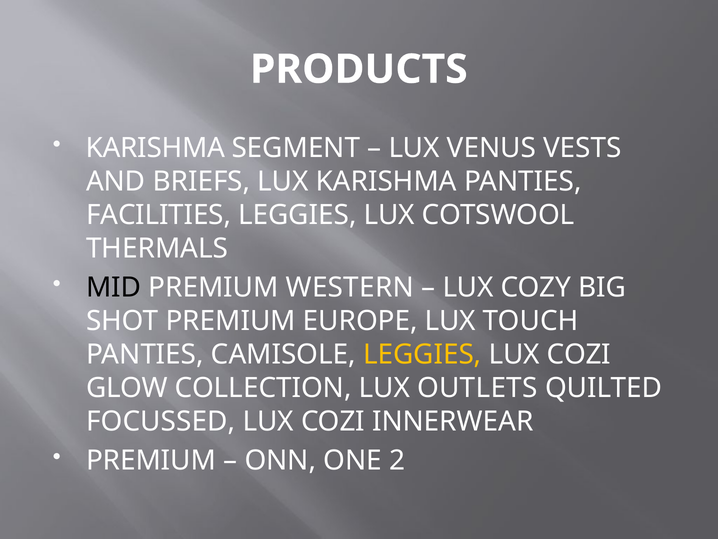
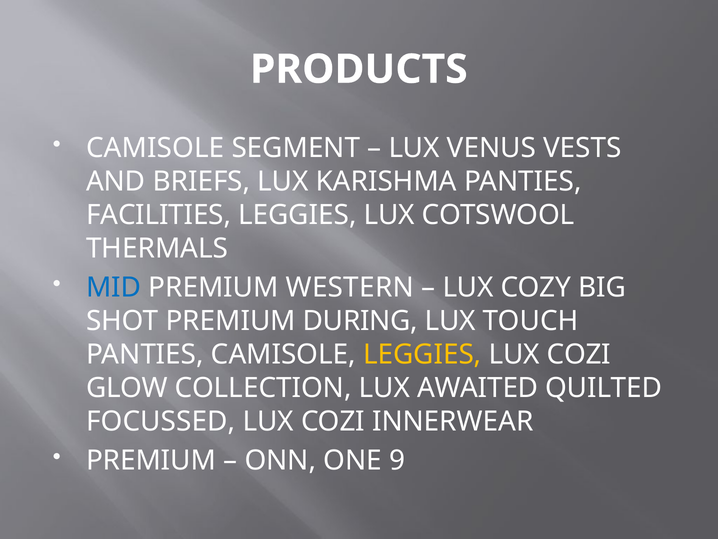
KARISHMA: KARISHMA -> CAMISOLE (155, 148)
MID colour: black -> blue (114, 287)
EUROPE: EUROPE -> DURING (360, 321)
OUTLETS: OUTLETS -> AWAITED (478, 388)
2: 2 -> 9 (397, 460)
